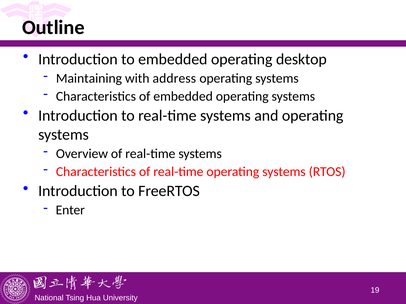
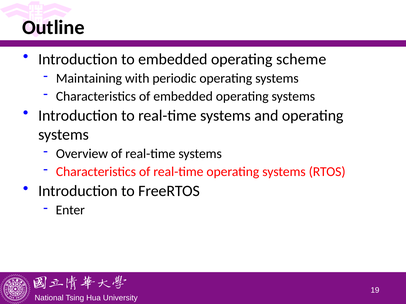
desktop: desktop -> scheme (301, 59)
address: address -> periodic (174, 78)
